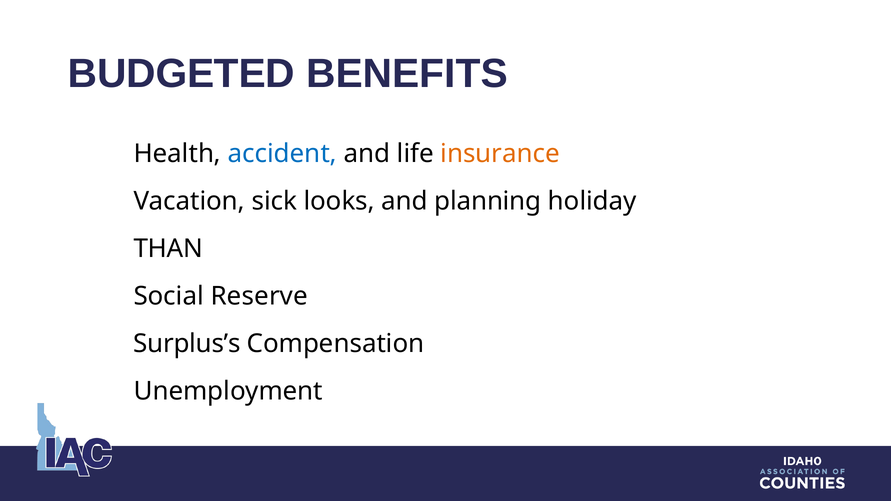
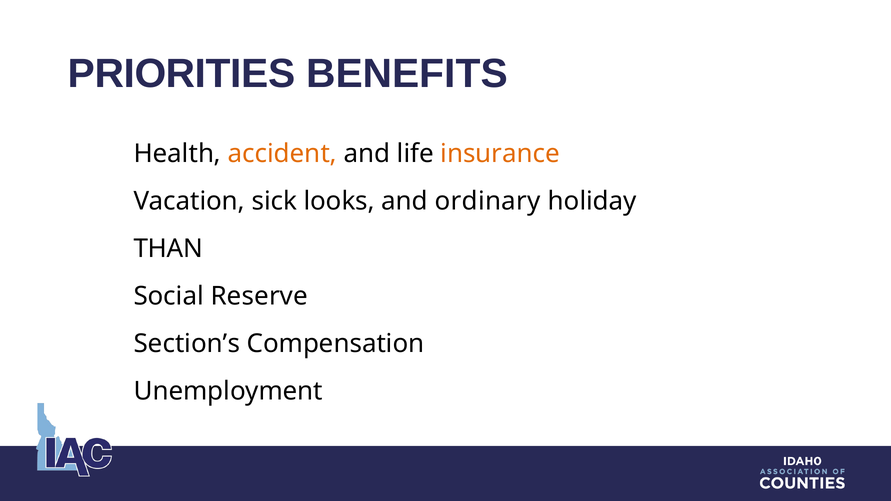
BUDGETED: BUDGETED -> PRIORITIES (182, 74)
accident colour: blue -> orange (282, 154)
planning: planning -> ordinary (488, 201)
Surplus’s: Surplus’s -> Section’s (187, 344)
